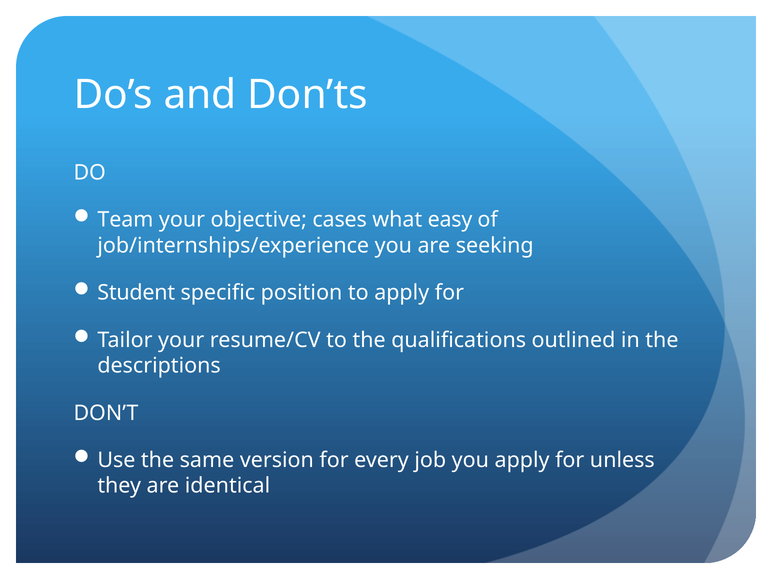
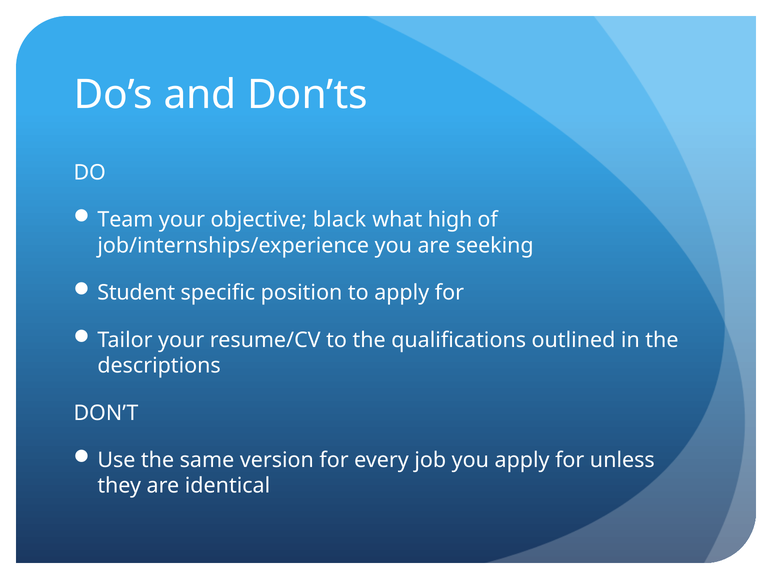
cases: cases -> black (339, 220)
easy: easy -> high (450, 220)
